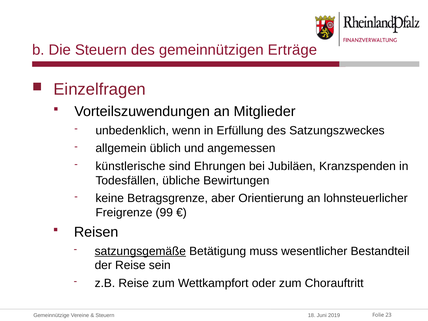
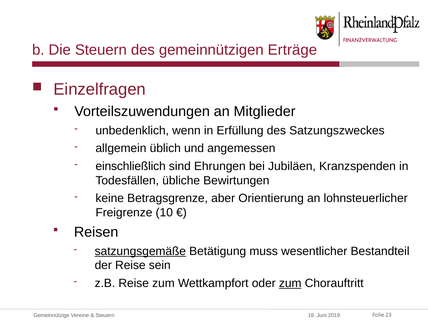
künstlerische: künstlerische -> einschließlich (131, 166)
99: 99 -> 10 (164, 213)
zum underline: none -> present (290, 283)
